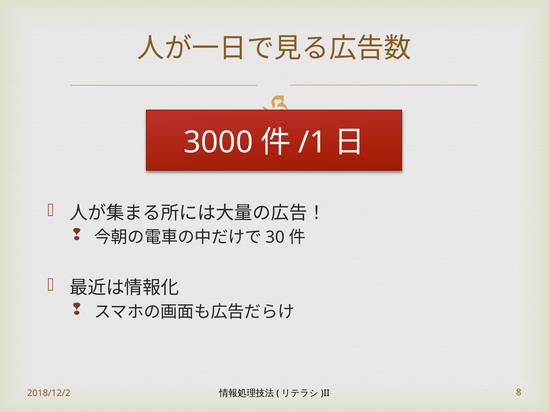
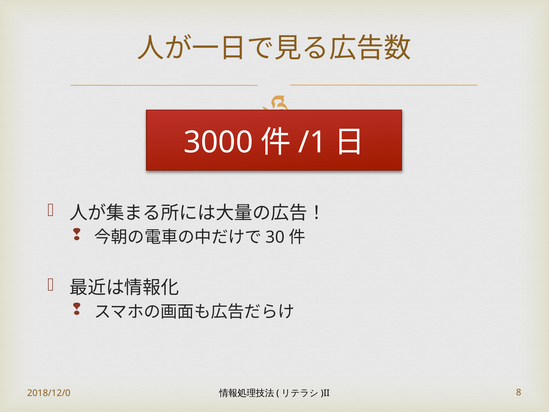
2018/12/2: 2018/12/2 -> 2018/12/0 (49, 393)
